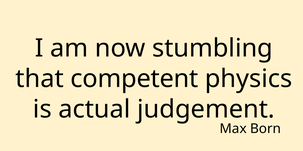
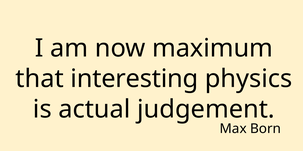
stumbling: stumbling -> maximum (213, 48)
competent: competent -> interesting (134, 79)
